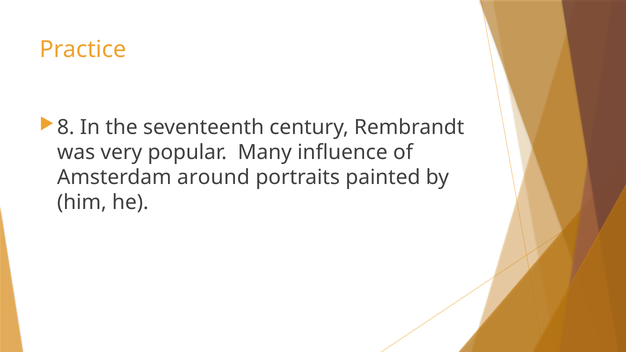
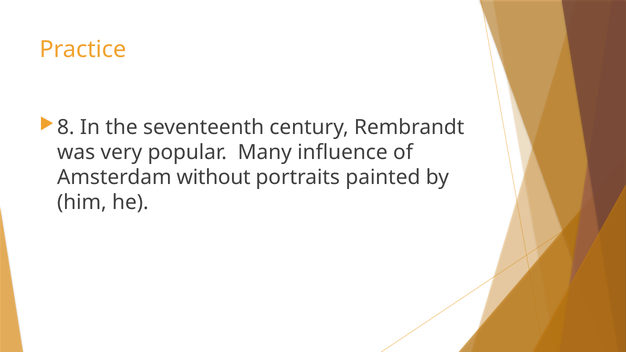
around: around -> without (214, 177)
